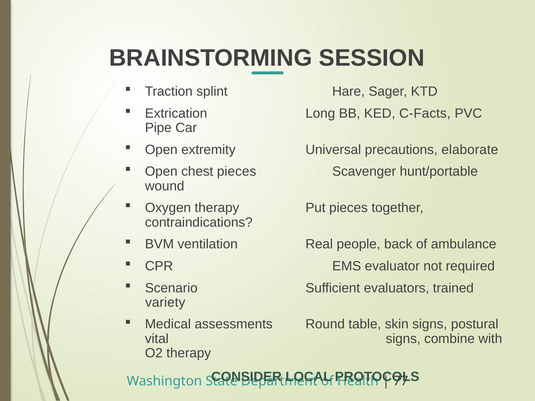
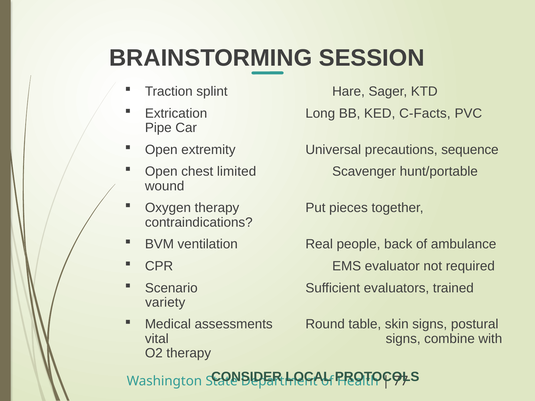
elaborate: elaborate -> sequence (470, 150)
chest pieces: pieces -> limited (237, 172)
